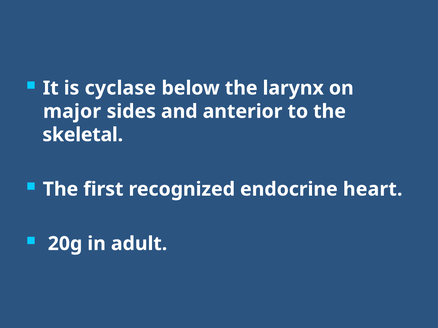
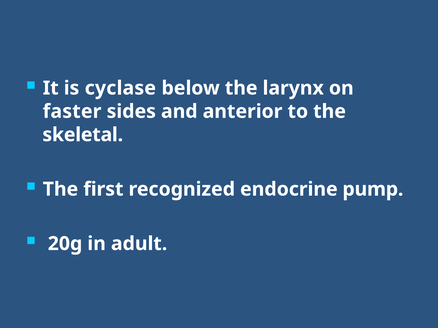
major: major -> faster (72, 112)
heart: heart -> pump (373, 189)
